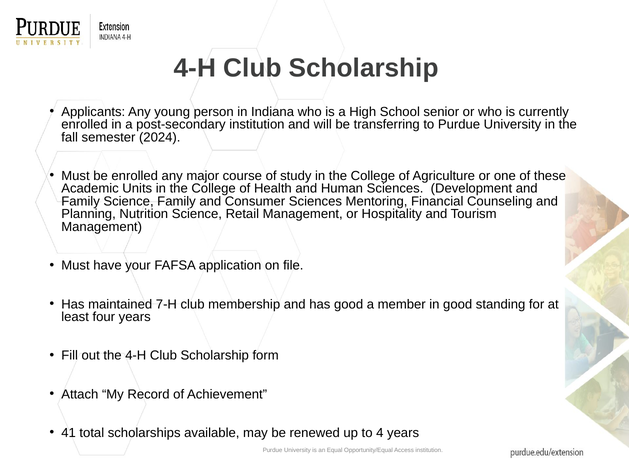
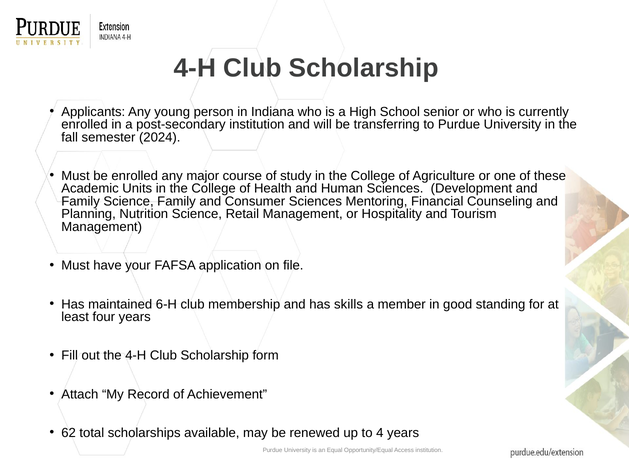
7-H: 7-H -> 6-H (166, 304)
has good: good -> skills (349, 304)
41: 41 -> 62 (69, 433)
